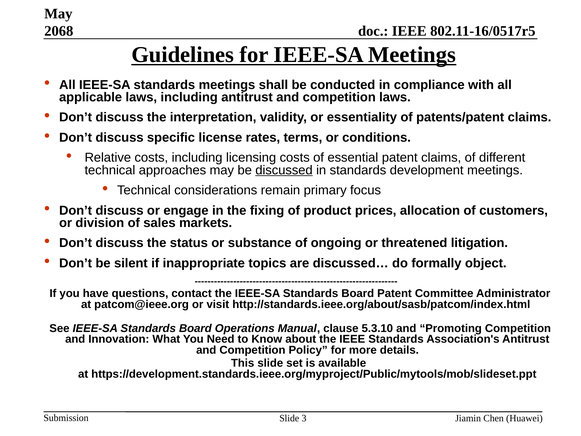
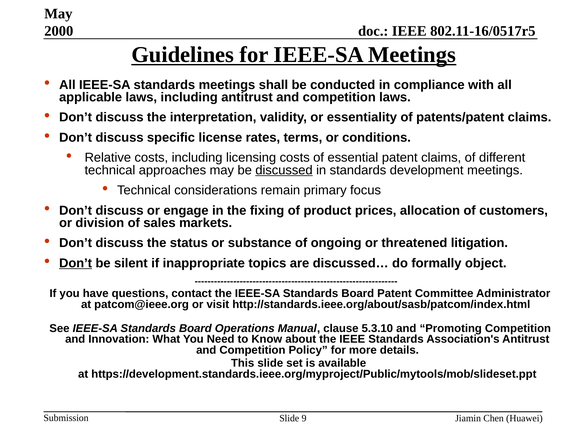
2068: 2068 -> 2000 (59, 31)
Don’t underline: none -> present (76, 263)
3: 3 -> 9 (304, 418)
